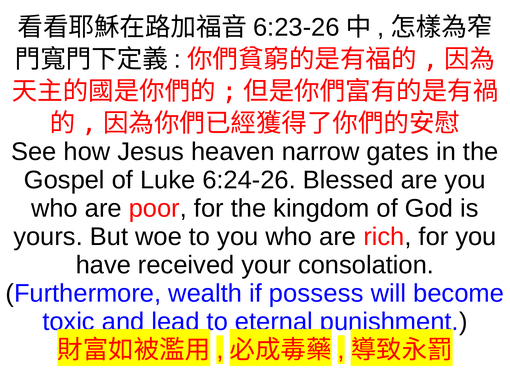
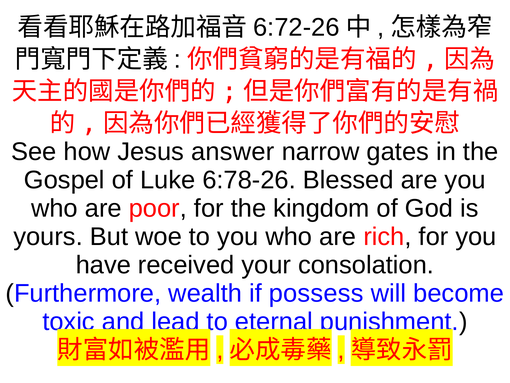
6:23-26: 6:23-26 -> 6:72-26 (296, 27)
heaven: heaven -> answer (233, 151)
6:24-26: 6:24-26 -> 6:78-26 (249, 180)
